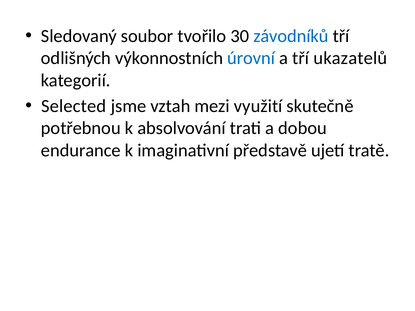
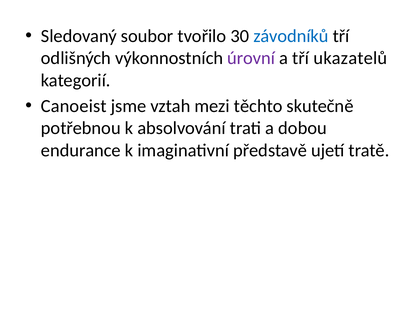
úrovní colour: blue -> purple (251, 58)
Selected: Selected -> Canoeist (74, 106)
využití: využití -> těchto (258, 106)
